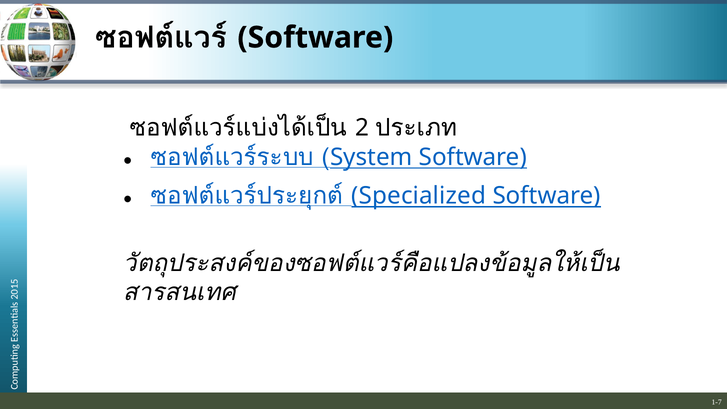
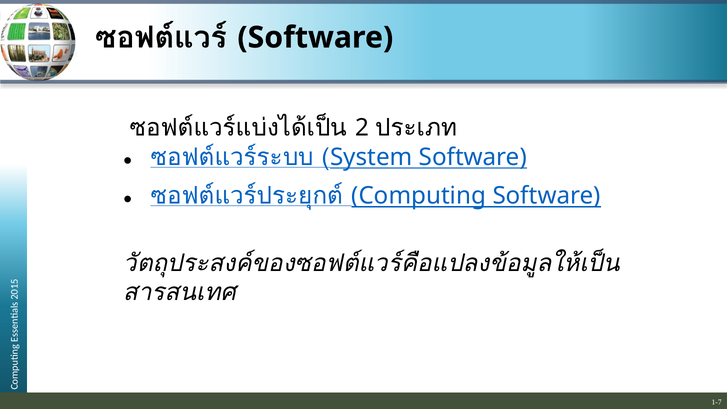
Specialized: Specialized -> Computing (419, 196)
